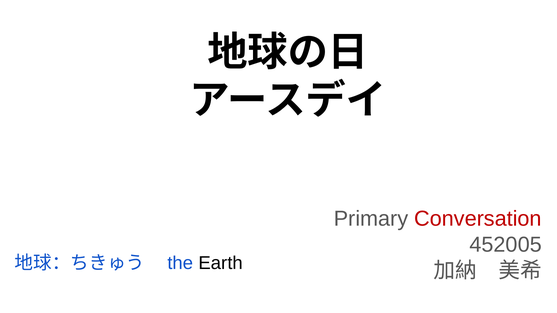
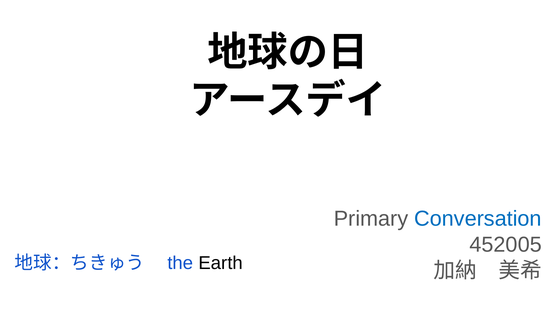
Conversation colour: red -> blue (478, 219)
